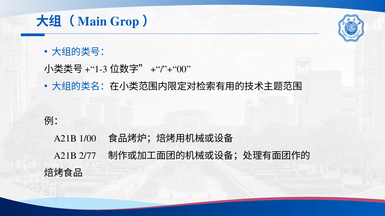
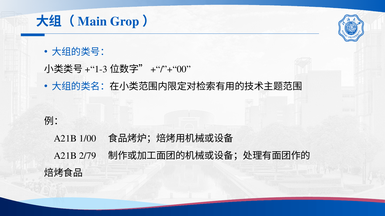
2/77: 2/77 -> 2/79 (88, 156)
